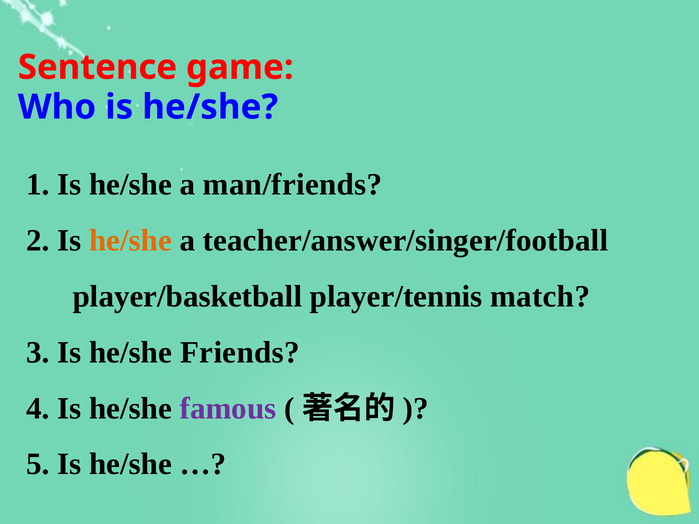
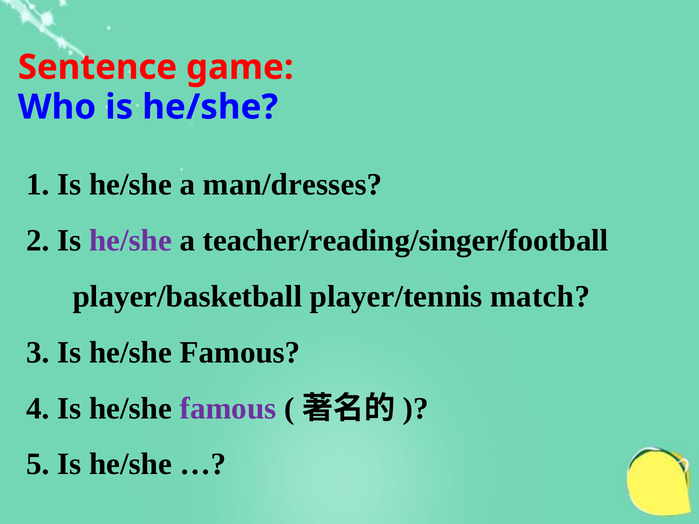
man/friends: man/friends -> man/dresses (293, 185)
he/she colour: orange -> purple (130, 241)
teacher/answer/singer/football: teacher/answer/singer/football -> teacher/reading/singer/football (406, 241)
3 Is he/she Friends: Friends -> Famous (240, 353)
